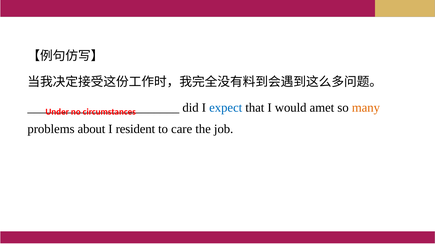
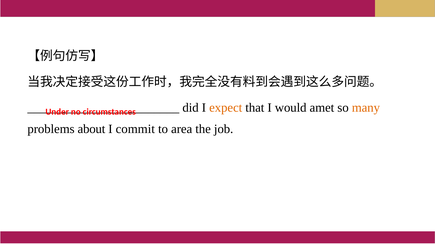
expect colour: blue -> orange (226, 108)
resident: resident -> commit (135, 129)
care: care -> area (182, 129)
